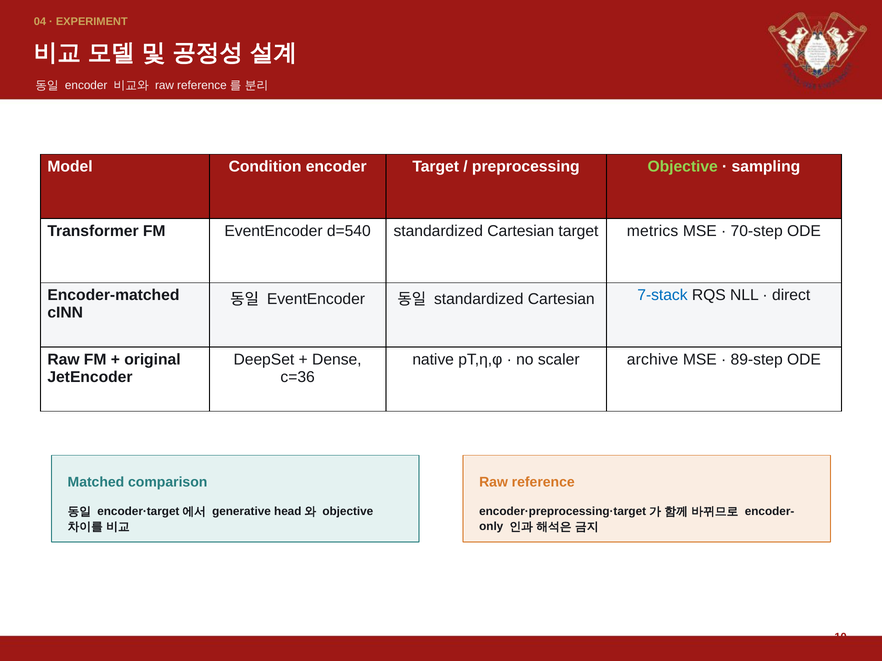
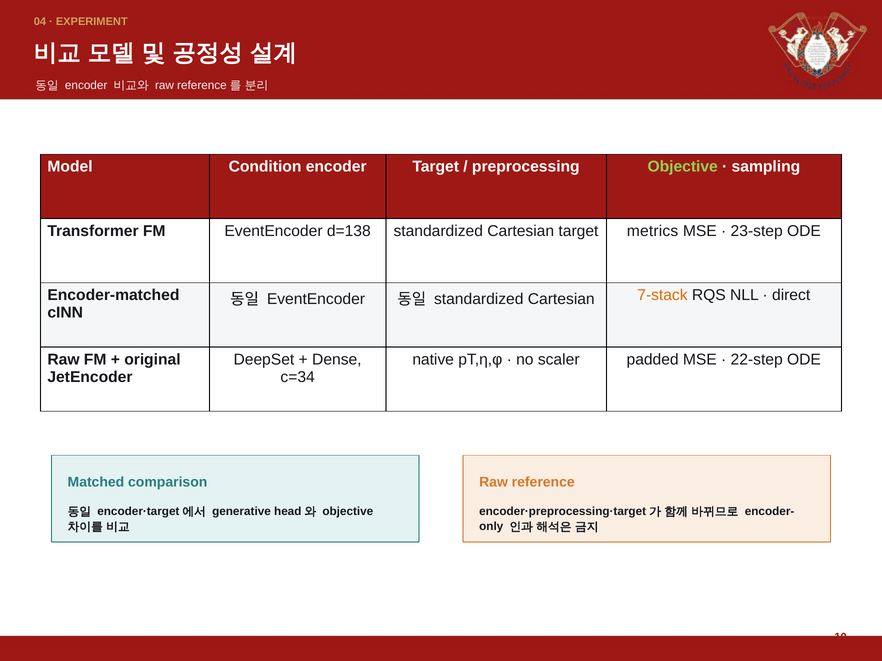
d=540: d=540 -> d=138 (349, 231)
70-step: 70-step -> 23-step (757, 231)
7-stack colour: blue -> orange (662, 295)
archive: archive -> padded (653, 360)
89-step: 89-step -> 22-step (757, 360)
c=36: c=36 -> c=34 (298, 377)
